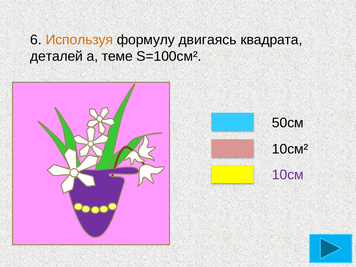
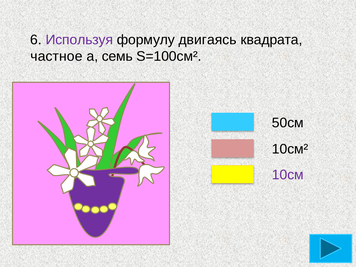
Используя colour: orange -> purple (79, 40)
деталей: деталей -> частное (56, 56)
теме: теме -> семь (117, 56)
